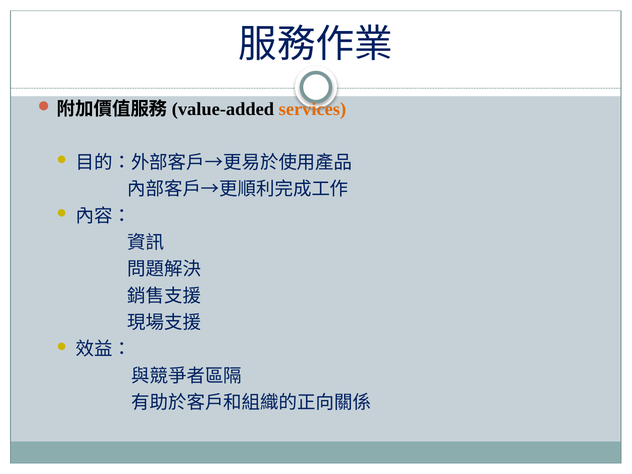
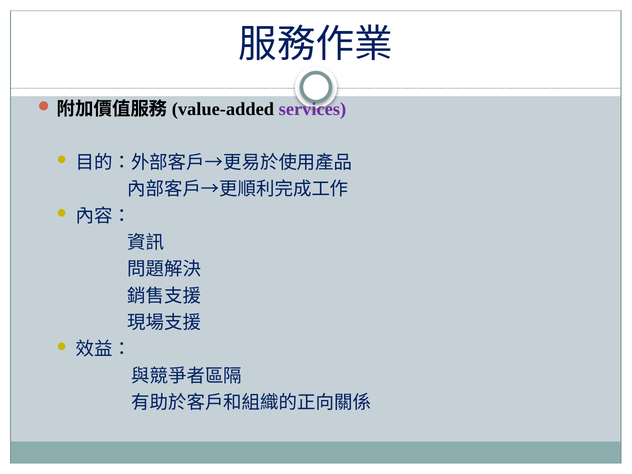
services colour: orange -> purple (312, 109)
